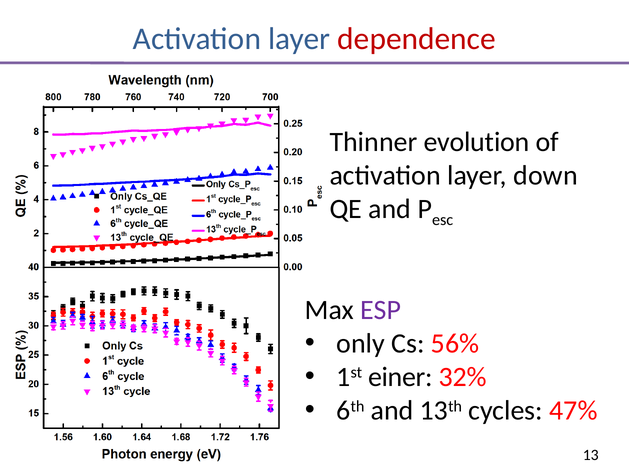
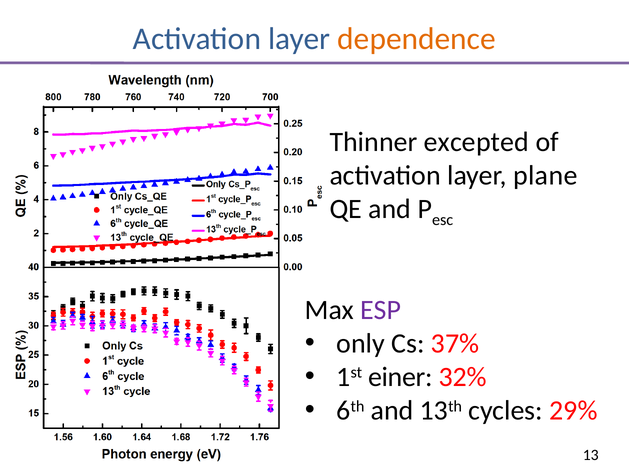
dependence colour: red -> orange (417, 39)
evolution: evolution -> excepted (476, 142)
down: down -> plane (545, 176)
56%: 56% -> 37% (455, 343)
47%: 47% -> 29% (573, 410)
